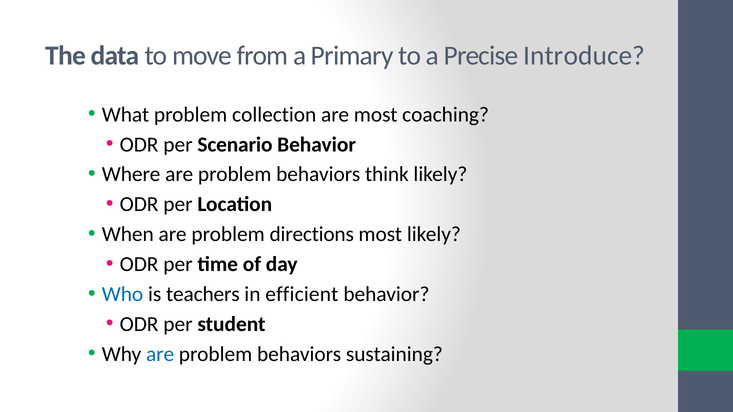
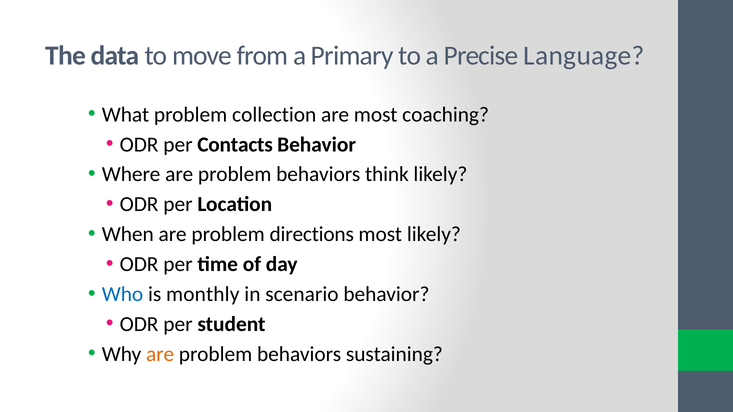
Introduce: Introduce -> Language (584, 56)
Scenario: Scenario -> Contacts (235, 145)
teachers: teachers -> monthly (203, 294)
efficient: efficient -> scenario (302, 294)
are colour: blue -> orange (160, 354)
